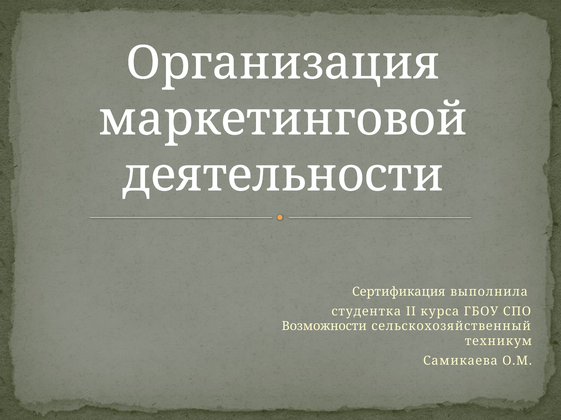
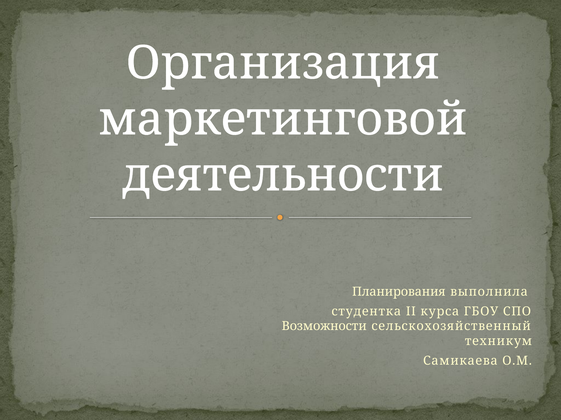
Сертификация: Сертификация -> Планирования (399, 292)
